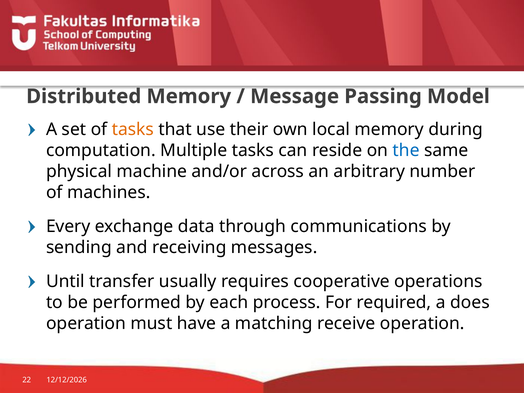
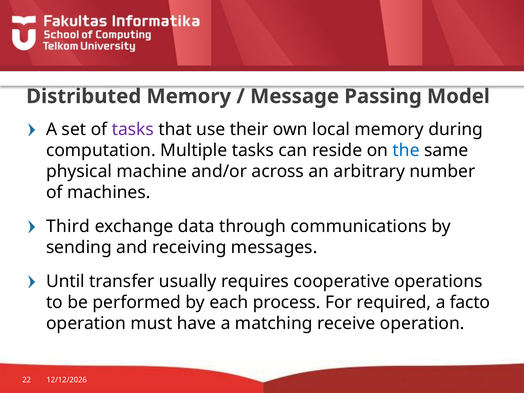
tasks colour: orange -> purple (133, 129)
Every: Every -> Third (68, 226)
does: does -> facto (470, 302)
